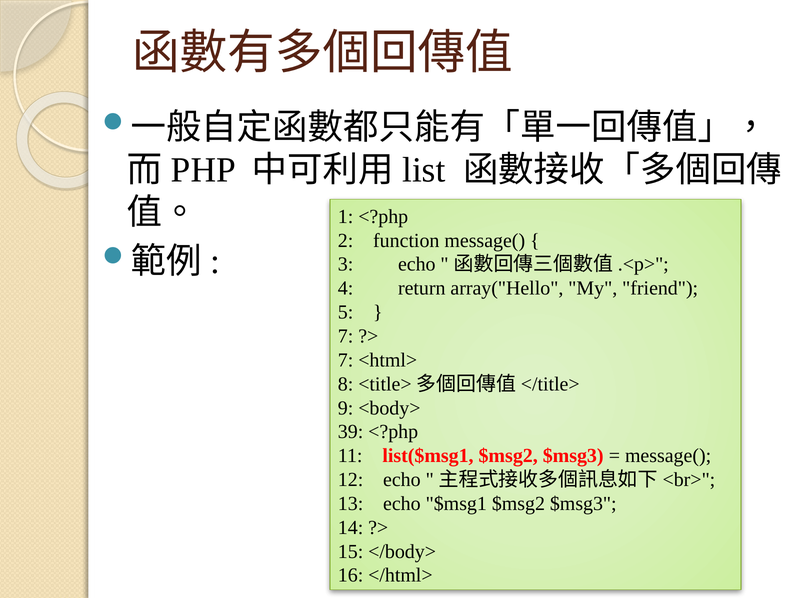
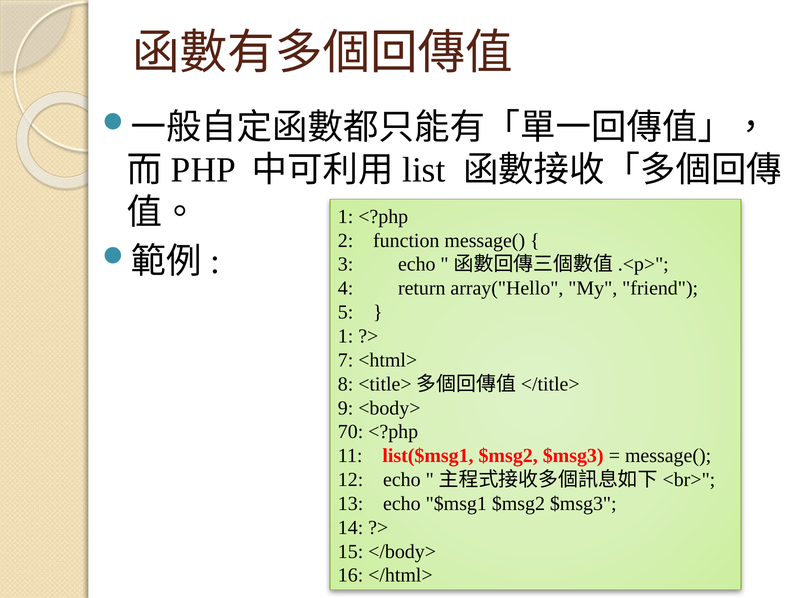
7: 7 -> 1 (346, 336)
39: 39 -> 70 (351, 432)
